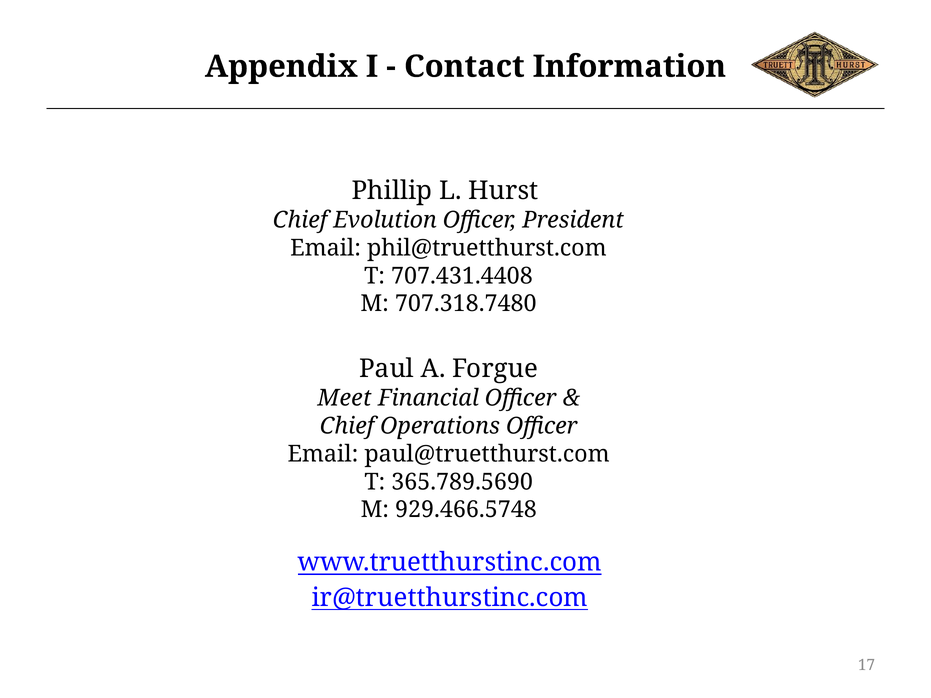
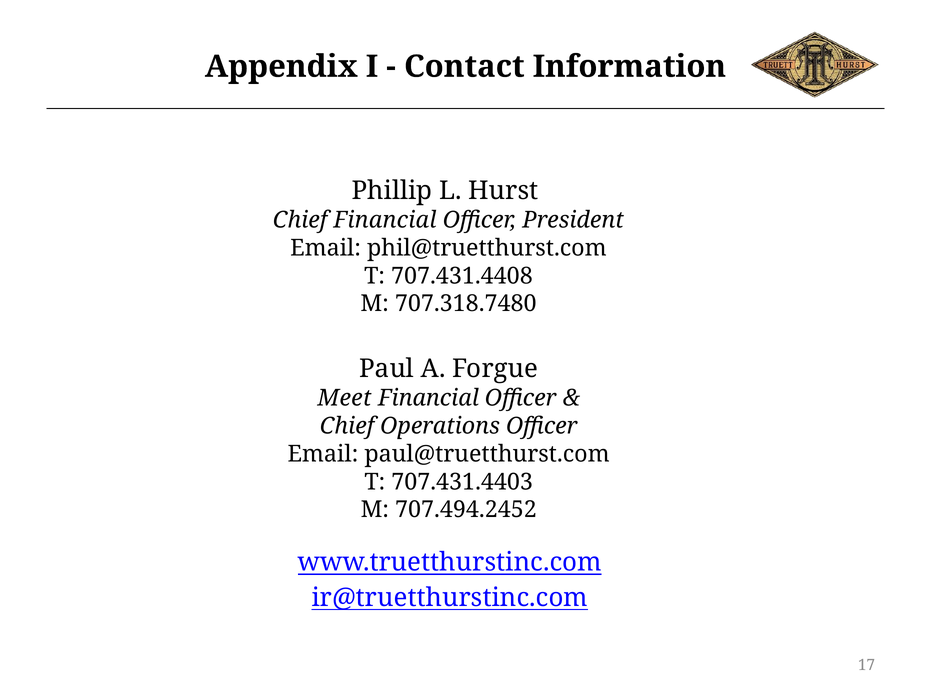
Chief Evolution: Evolution -> Financial (385, 220)
365.789.5690: 365.789.5690 -> 707.431.4403 (462, 482)
929.466.5748: 929.466.5748 -> 707.494.2452 (466, 510)
